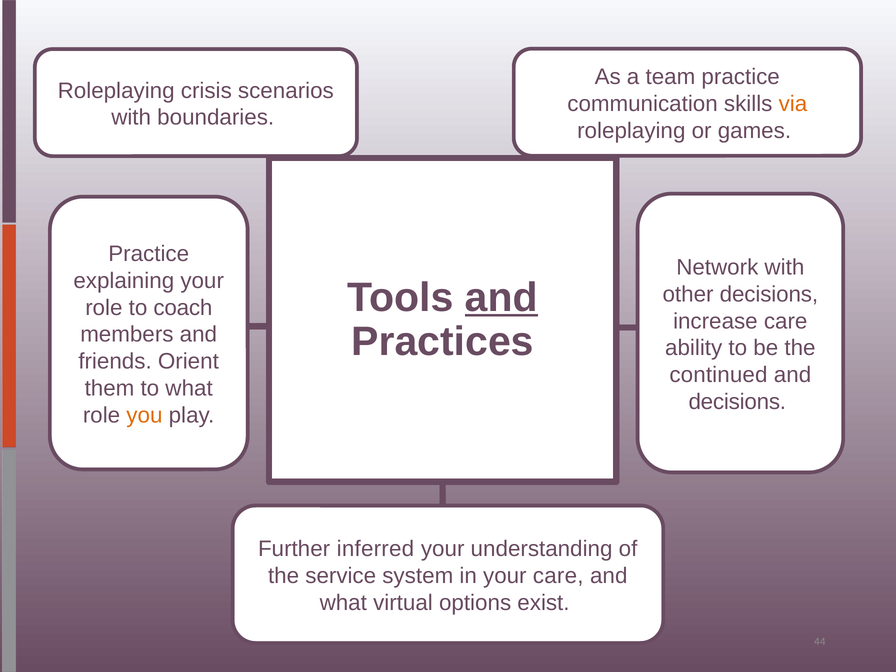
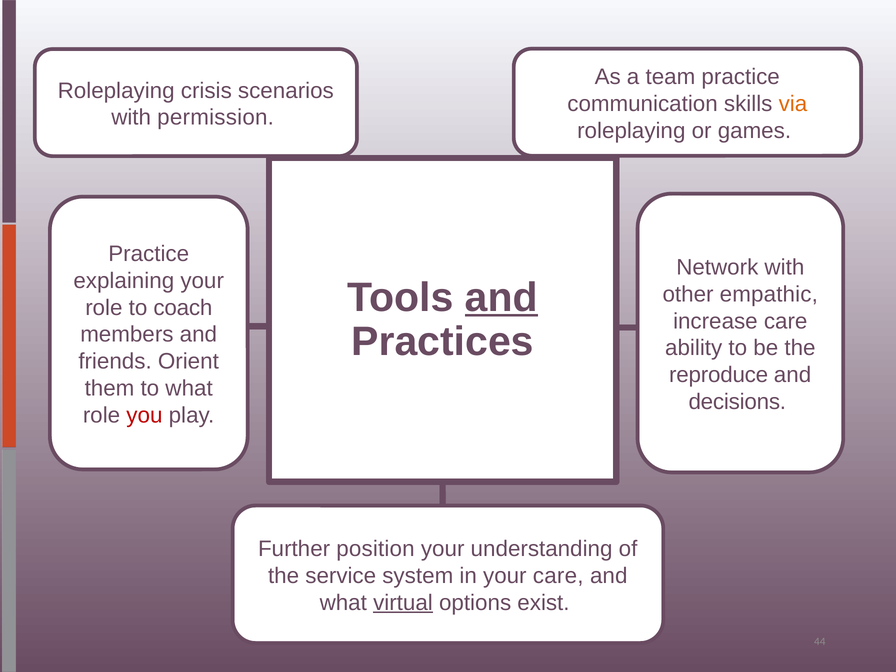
boundaries: boundaries -> permission (216, 118)
other decisions: decisions -> empathic (769, 294)
continued: continued -> reproduce (719, 375)
you colour: orange -> red (144, 415)
inferred: inferred -> position (375, 549)
virtual underline: none -> present (403, 603)
